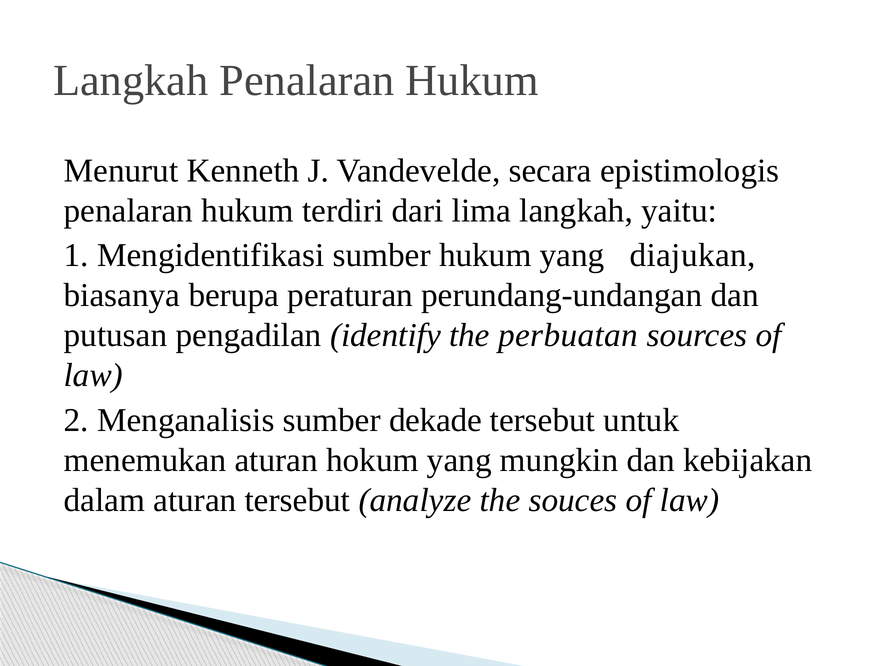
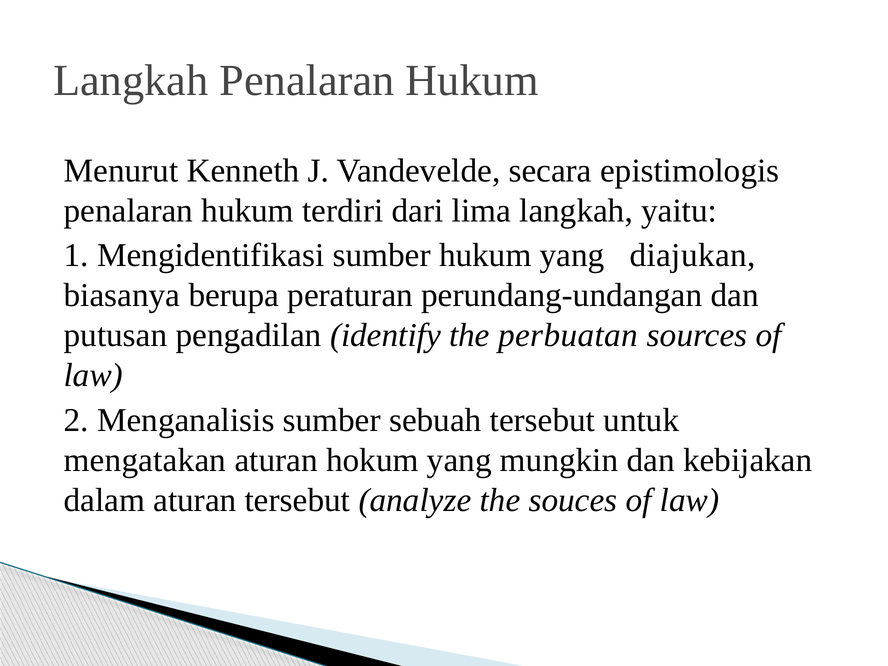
dekade: dekade -> sebuah (435, 420)
menemukan: menemukan -> mengatakan (145, 460)
